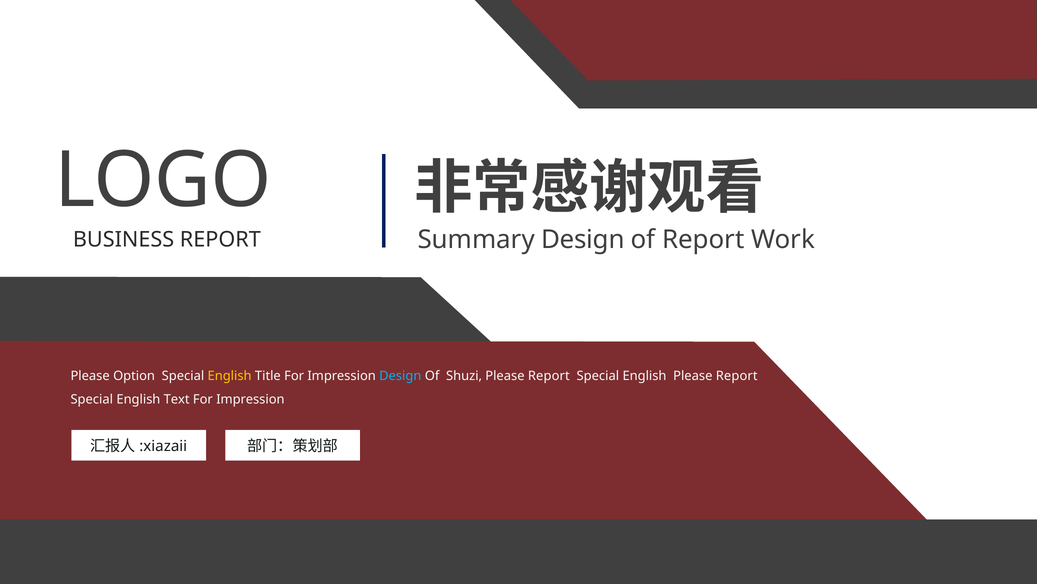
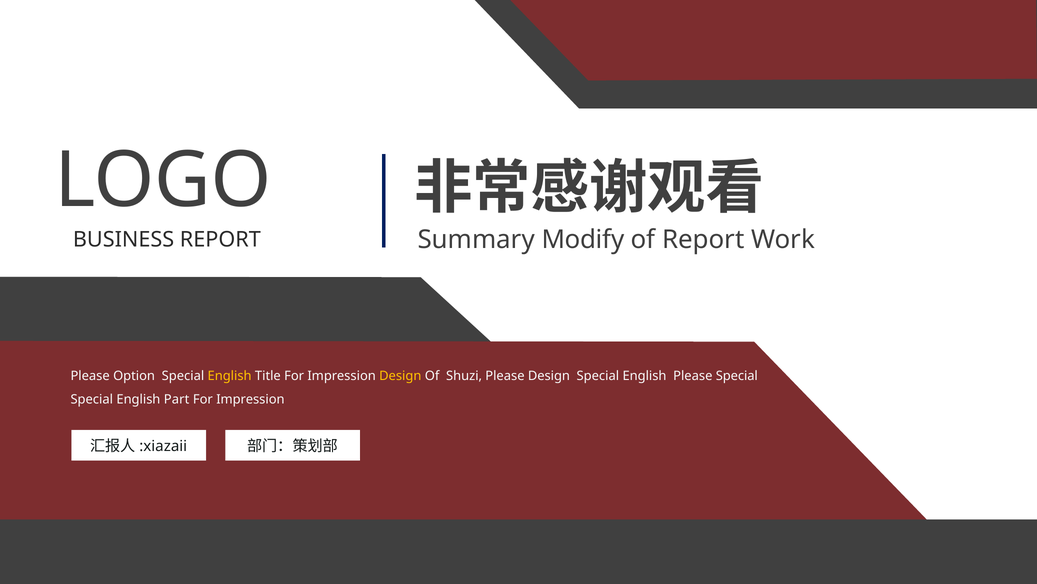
Summary Design: Design -> Modify (583, 240)
Design colour: light blue -> yellow (400, 376)
Shuzi Please Report: Report -> Design (549, 376)
English Please Report: Report -> Special (737, 376)
Text: Text -> Part (177, 399)
